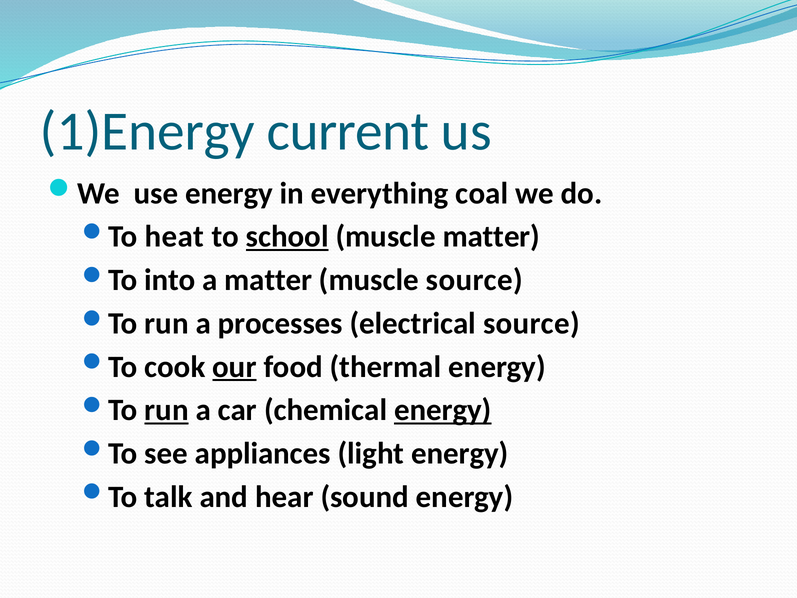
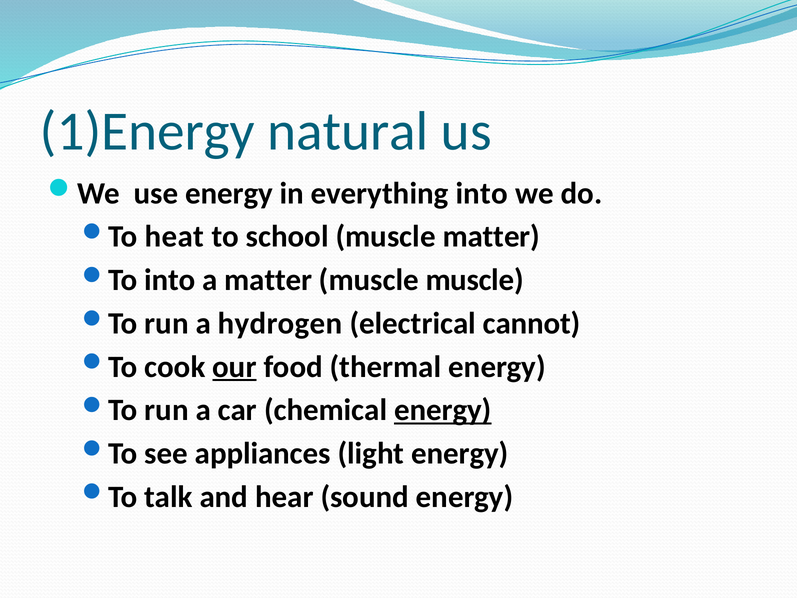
current: current -> natural (348, 132)
everything coal: coal -> into (482, 193)
school underline: present -> none (287, 237)
muscle source: source -> muscle (475, 280)
processes: processes -> hydrogen (280, 323)
electrical source: source -> cannot (532, 323)
run underline: present -> none (167, 410)
